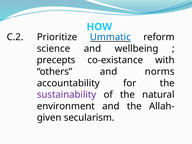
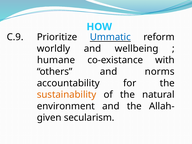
C.2: C.2 -> C.9 (15, 37)
science: science -> worldly (54, 49)
precepts: precepts -> humane (56, 60)
sustainability colour: purple -> orange (67, 95)
